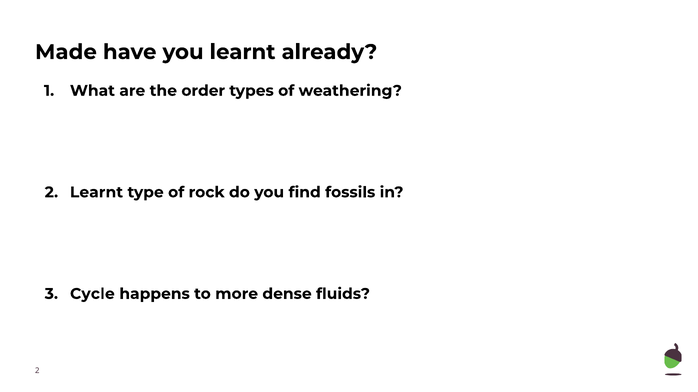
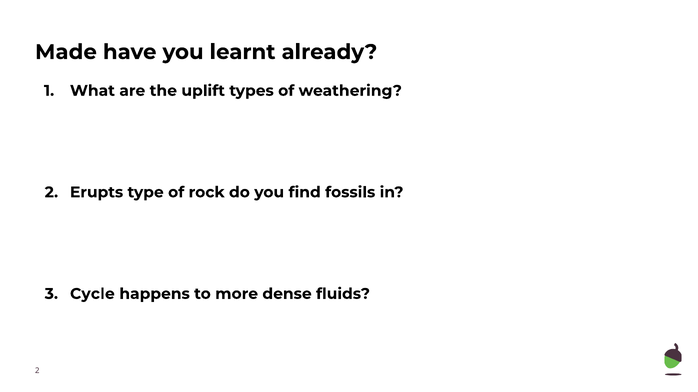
order: order -> uplift (203, 91)
Learnt: Learnt -> Erupts (97, 193)
